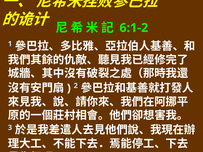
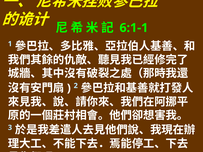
6:1-2: 6:1-2 -> 6:1-1 (134, 28)
